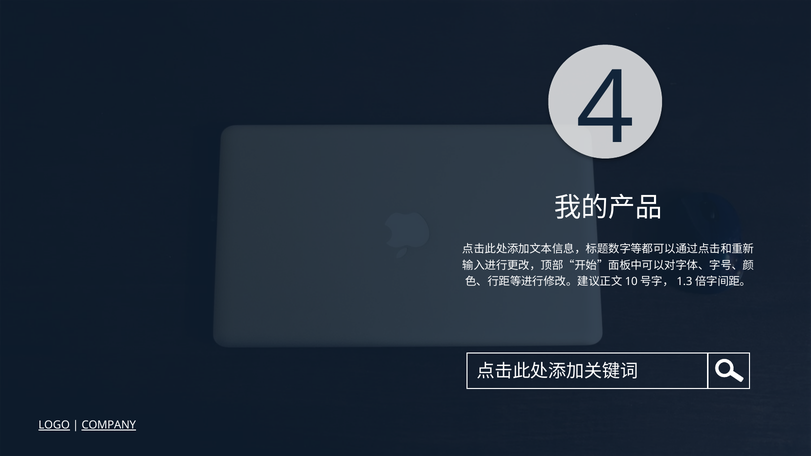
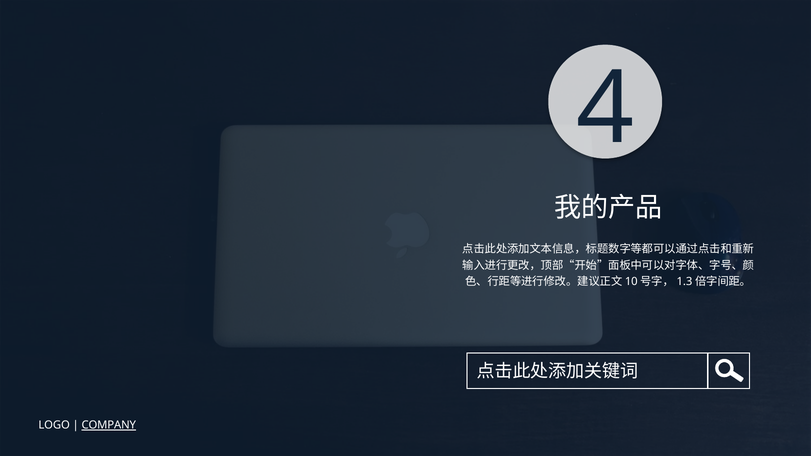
LOGO underline: present -> none (54, 425)
